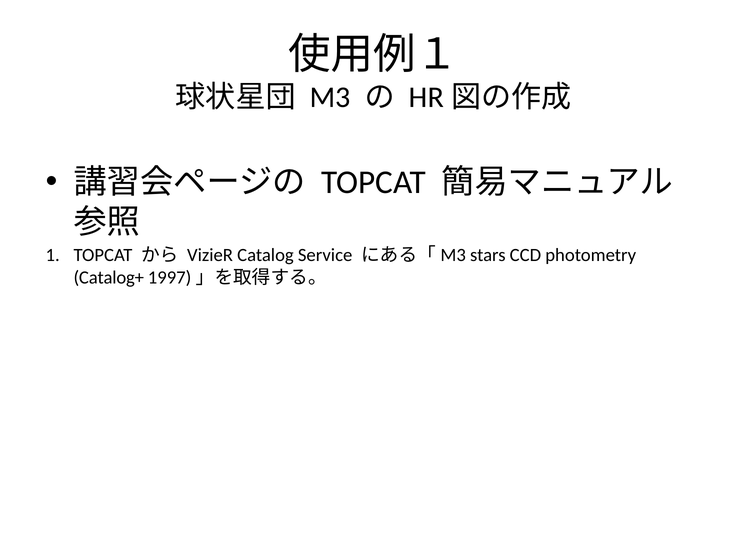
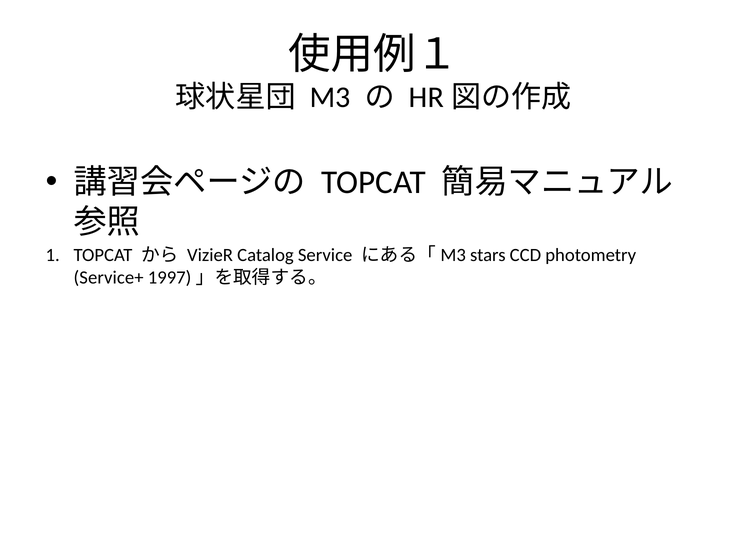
Catalog+: Catalog+ -> Service+ (109, 278)
